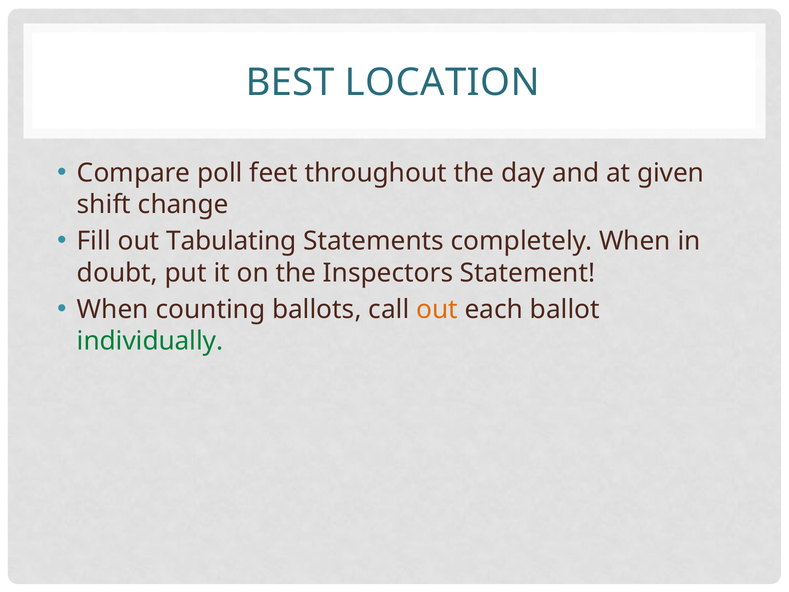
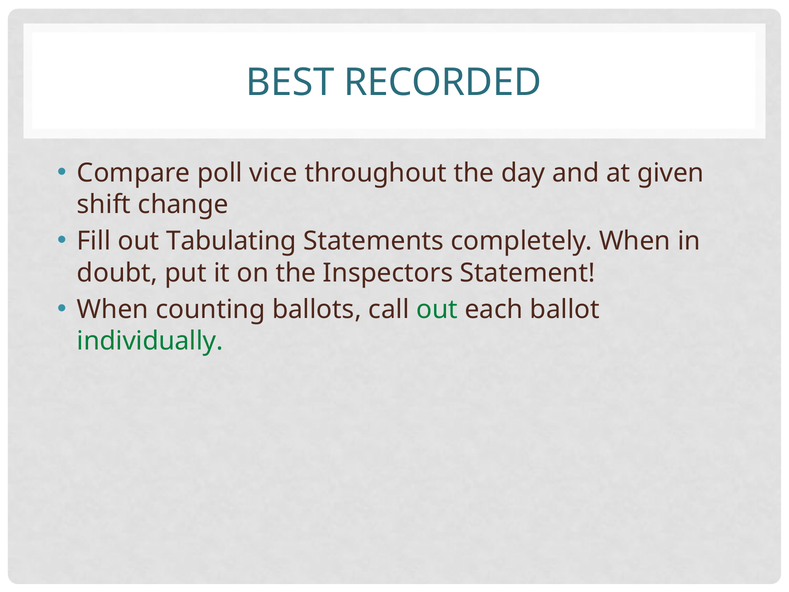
LOCATION: LOCATION -> RECORDED (443, 83)
feet: feet -> vice (274, 173)
out colour: orange -> green (437, 310)
